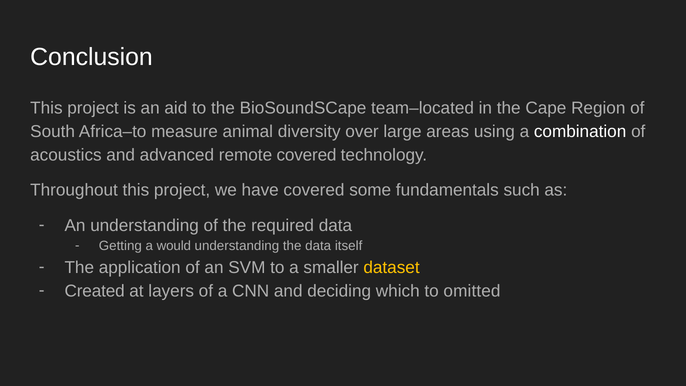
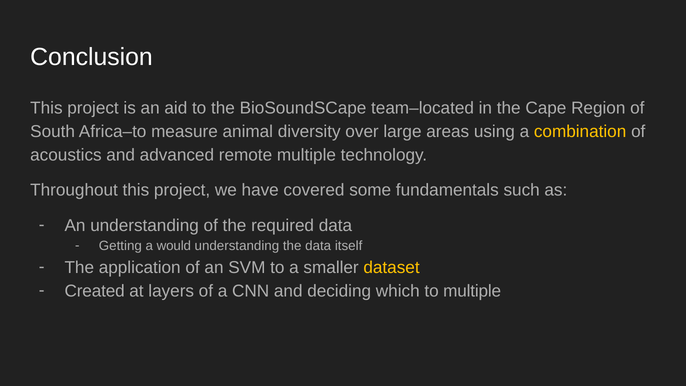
combination colour: white -> yellow (580, 132)
remote covered: covered -> multiple (306, 155)
to omitted: omitted -> multiple (472, 291)
